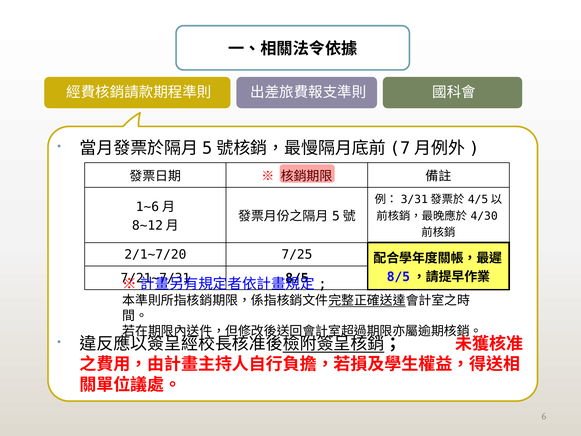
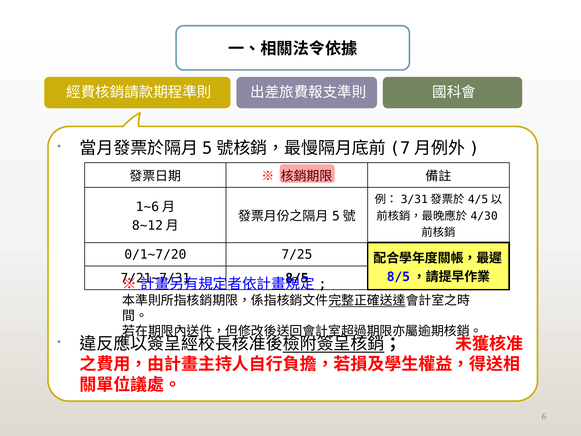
2/1~7/20: 2/1~7/20 -> 0/1~7/20 (155, 254)
